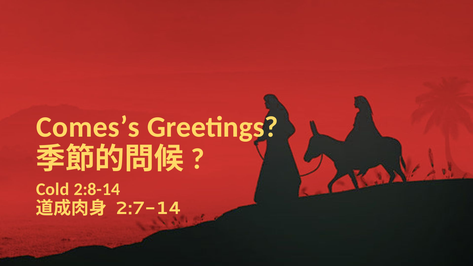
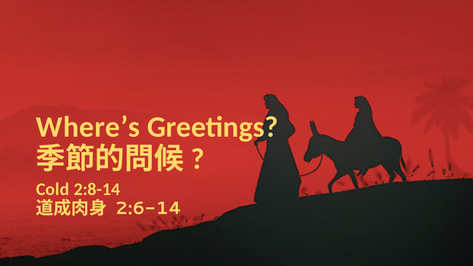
Comes’s: Comes’s -> Where’s (88, 127)
2:7-14: 2:7-14 -> 2:6-14 (148, 208)
